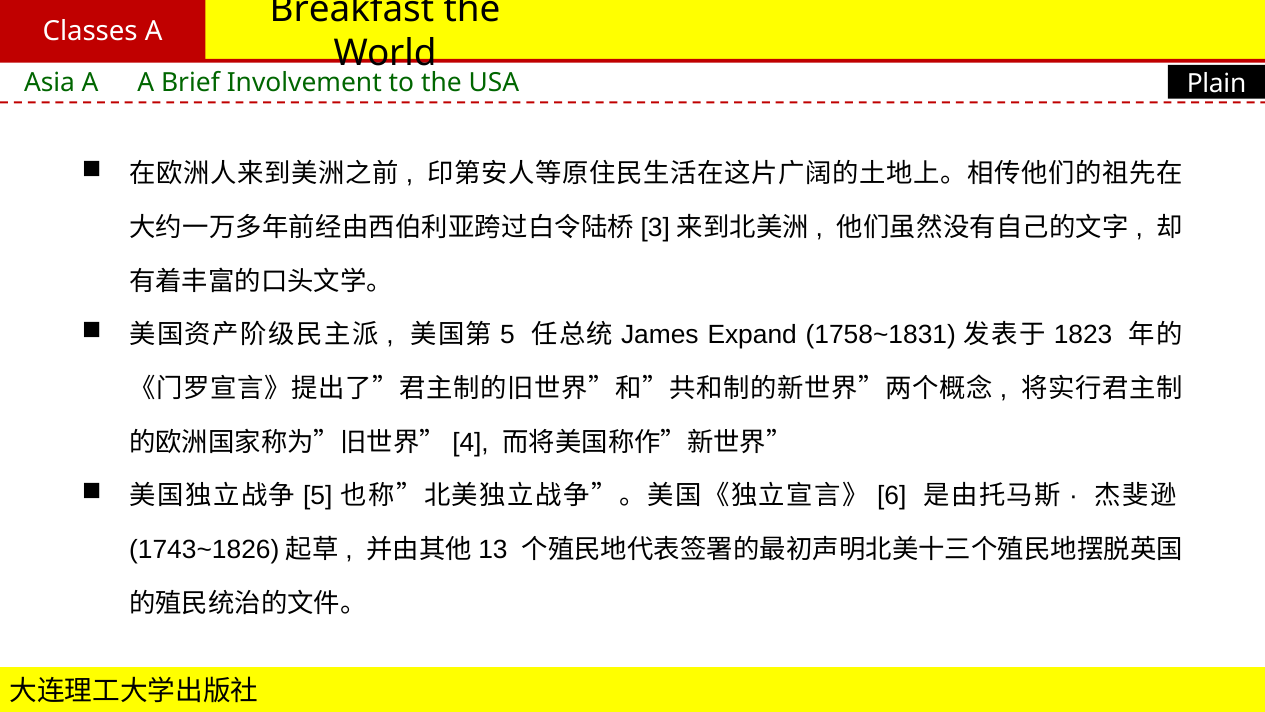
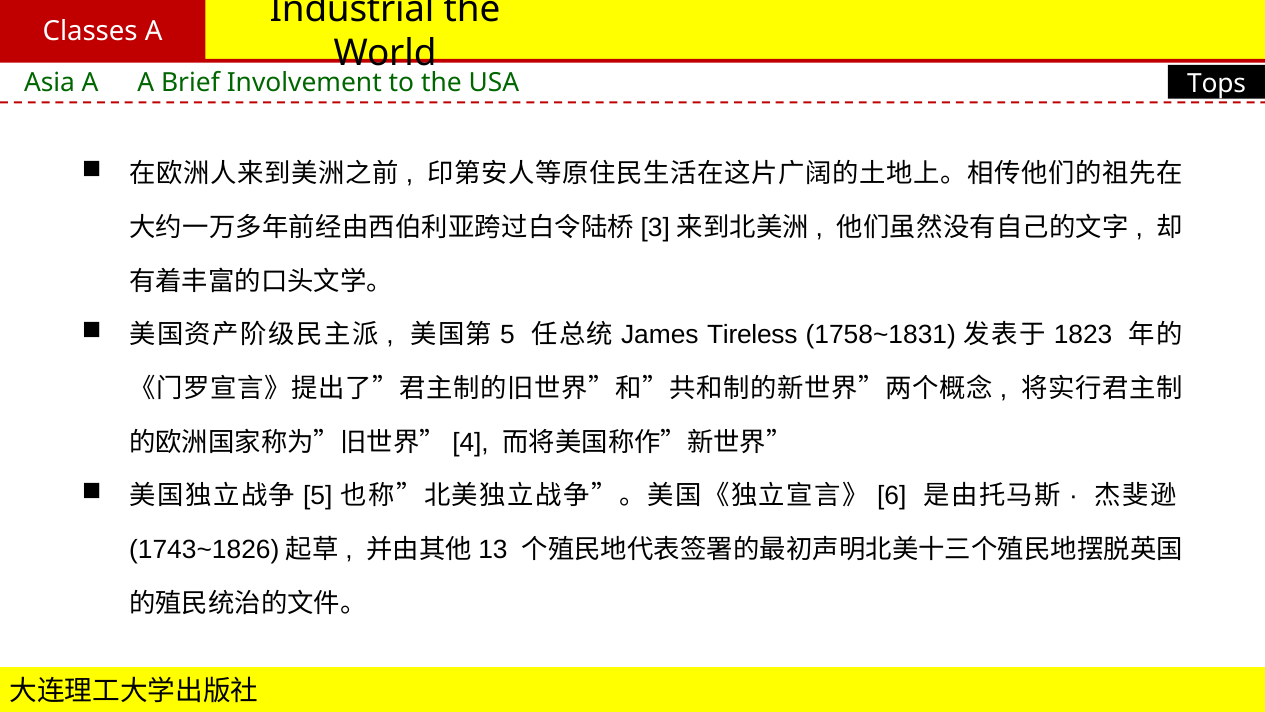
Breakfast: Breakfast -> Industrial (352, 9)
Plain: Plain -> Tops (1217, 84)
Expand: Expand -> Tireless (752, 335)
